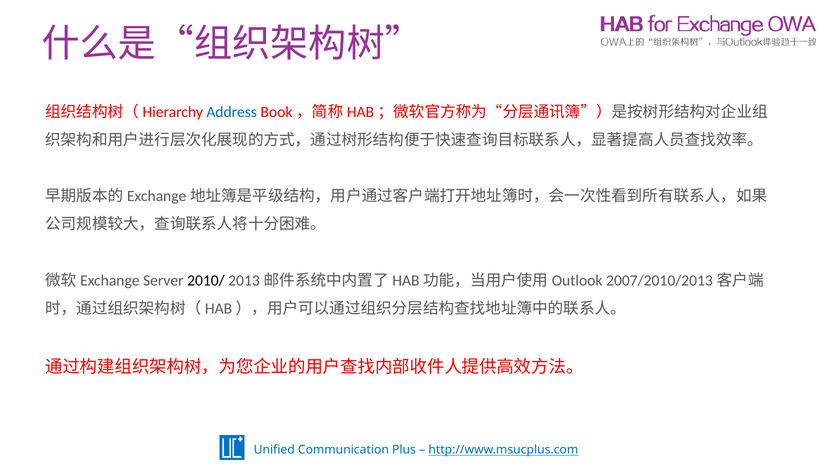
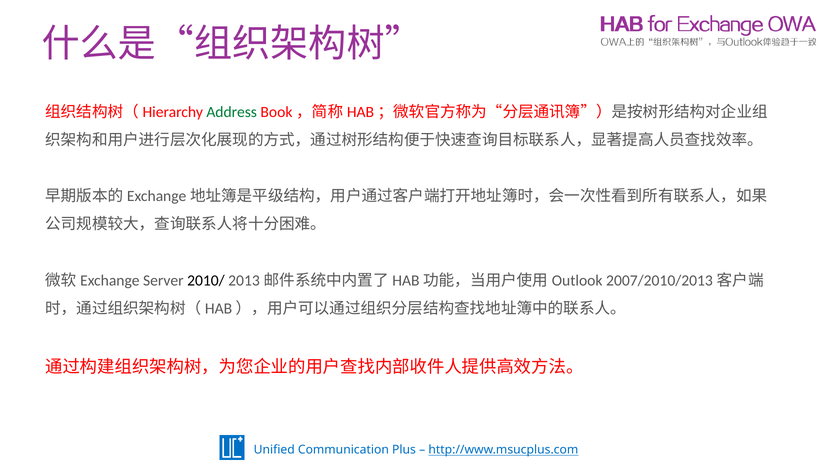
Address colour: blue -> green (232, 112)
